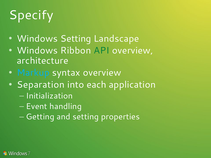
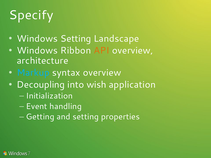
API colour: green -> orange (102, 51)
Separation: Separation -> Decoupling (41, 85)
each: each -> wish (96, 85)
